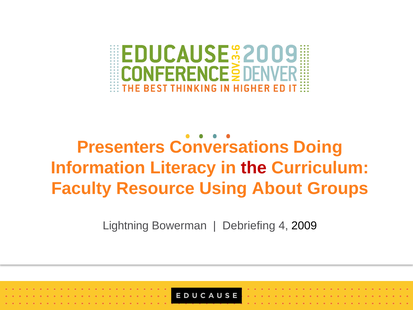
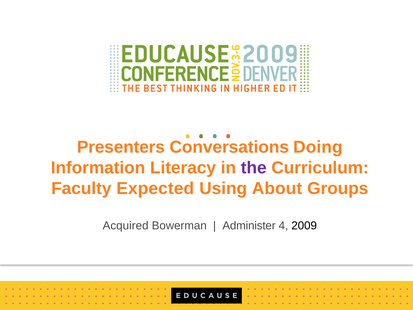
the colour: red -> purple (254, 168)
Resource: Resource -> Expected (155, 188)
Lightning: Lightning -> Acquired (126, 225)
Debriefing: Debriefing -> Administer (249, 225)
